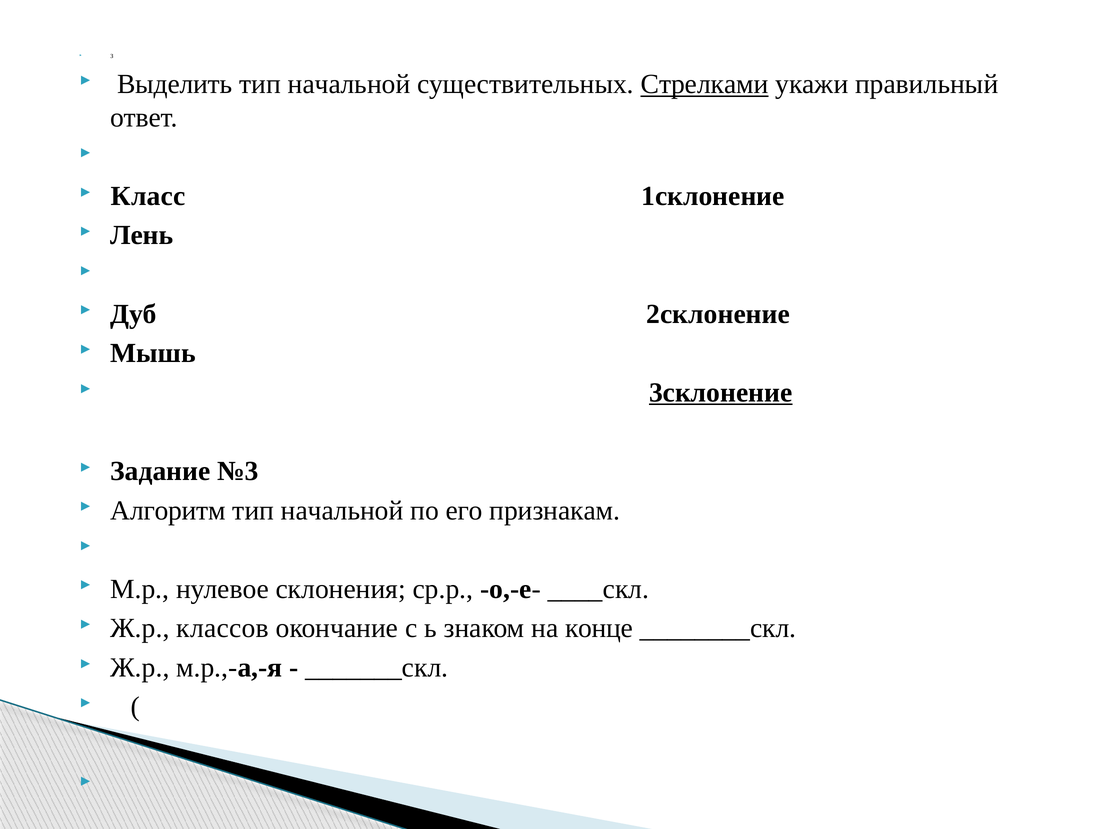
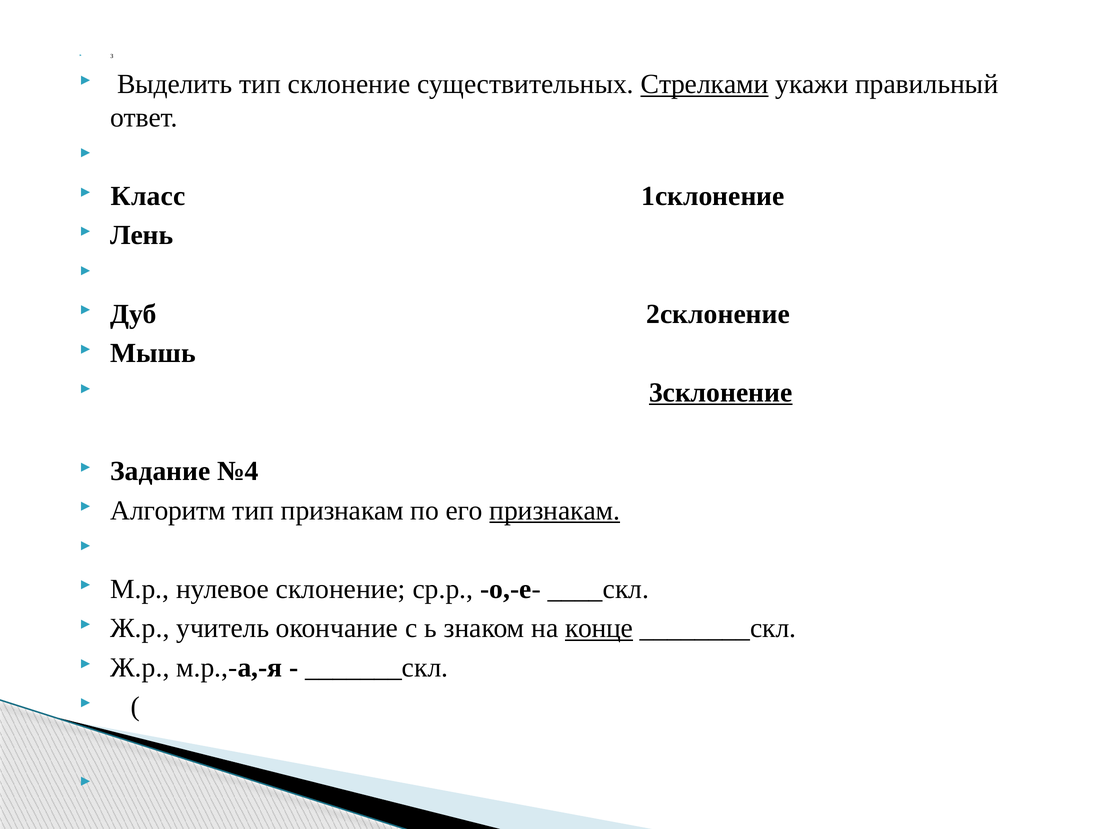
начальной: начальной -> склонение (349, 84)
№3: №3 -> №4 (238, 471)
начальной: начальной -> признакам (342, 510)
признакам underline: none -> present (555, 510)
нулевое склонения: склонения -> склонение (341, 589)
классов: классов -> учитель (223, 628)
конце underline: none -> present (599, 628)
